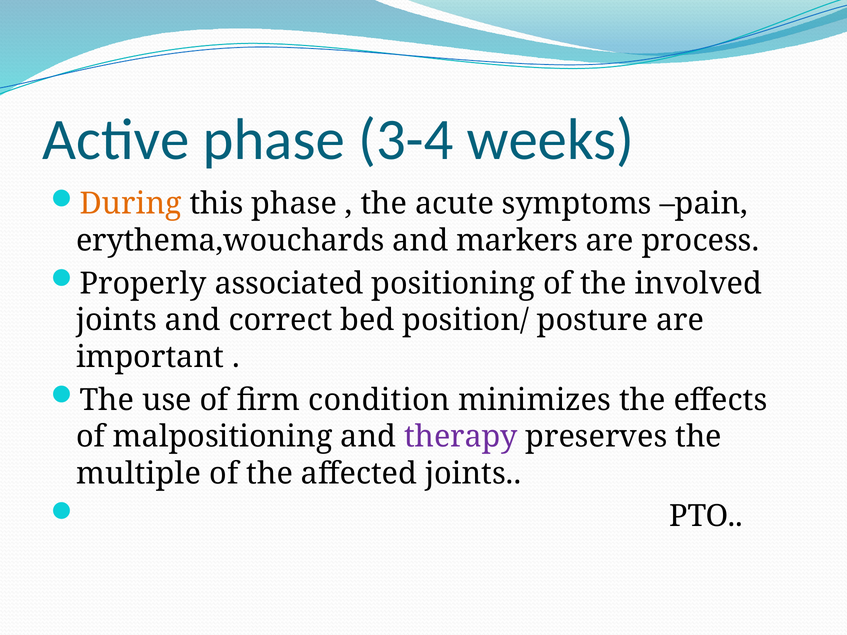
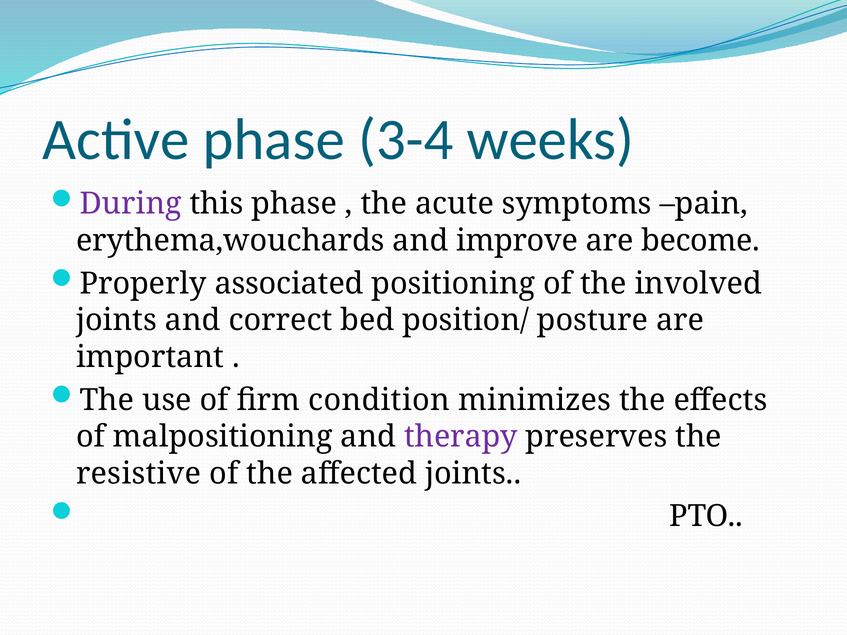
During colour: orange -> purple (131, 204)
markers: markers -> improve (517, 241)
process: process -> become (701, 241)
multiple: multiple -> resistive (139, 474)
